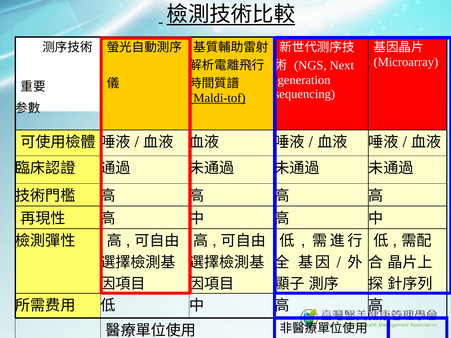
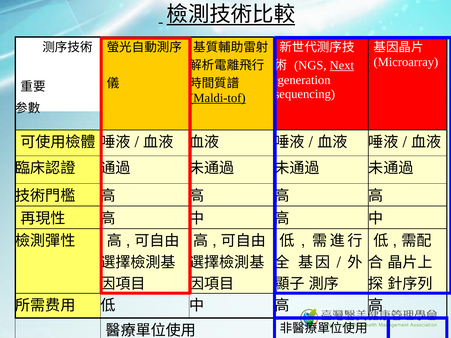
Next underline: none -> present (342, 65)
